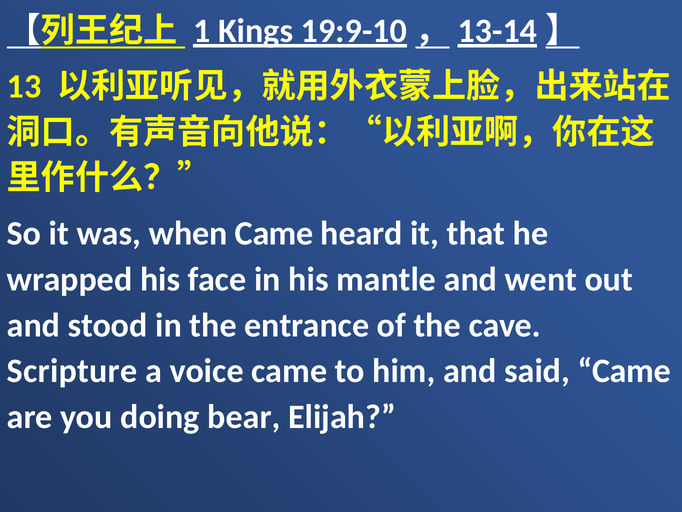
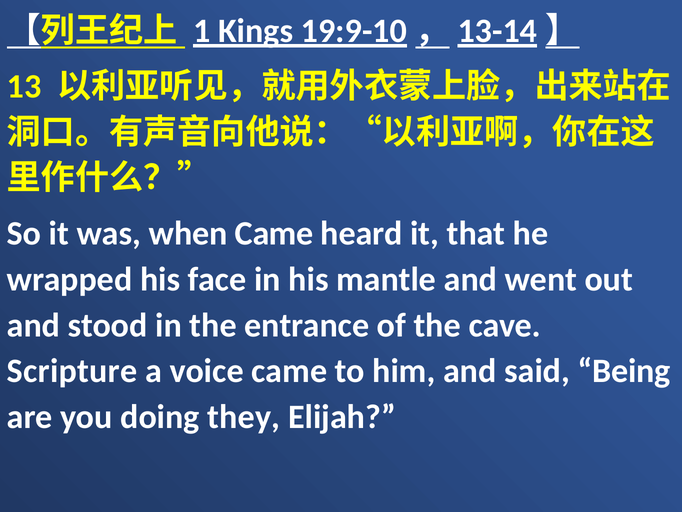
said Came: Came -> Being (624, 371)
bear: bear -> they (244, 417)
